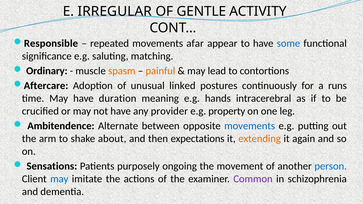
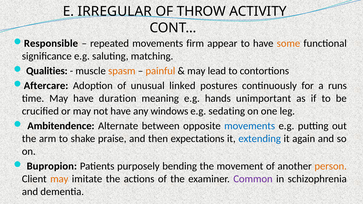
GENTLE: GENTLE -> THROW (201, 11)
afar: afar -> firm (195, 43)
some colour: blue -> orange (288, 43)
Ordinary: Ordinary -> Qualities (47, 71)
intracerebral: intracerebral -> unimportant (264, 99)
provider: provider -> windows (169, 111)
property: property -> sedating (227, 111)
about: about -> praise (112, 139)
extending colour: orange -> blue (260, 139)
Sensations: Sensations -> Bupropion (52, 166)
ongoing: ongoing -> bending (180, 166)
person colour: blue -> orange (331, 166)
may colour: blue -> orange (59, 179)
